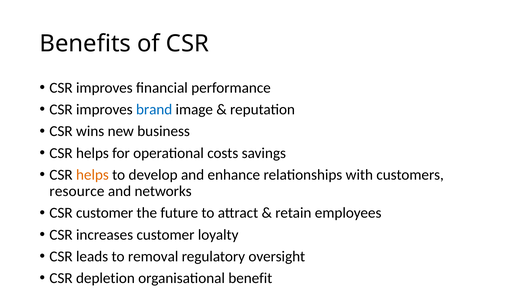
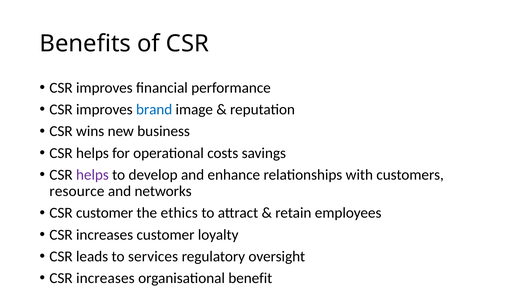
helps colour: orange -> purple (92, 175)
future: future -> ethics (179, 213)
removal: removal -> services (153, 257)
depletion: depletion -> increases (105, 279)
